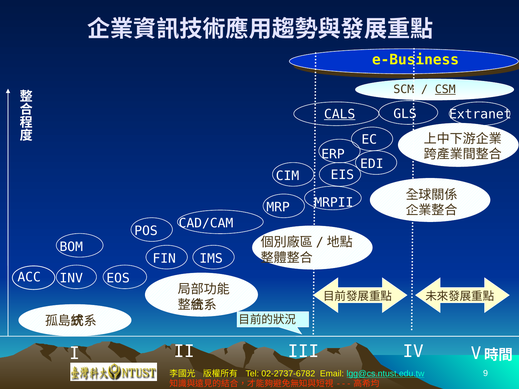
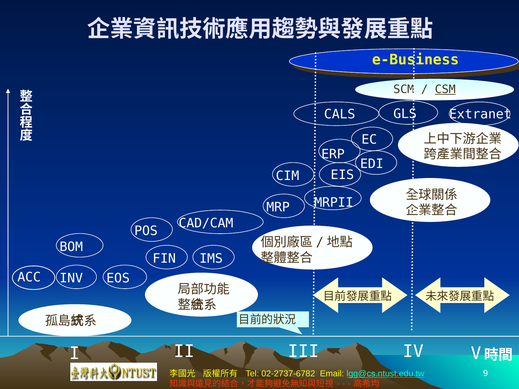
CALS underline: present -> none (340, 114)
